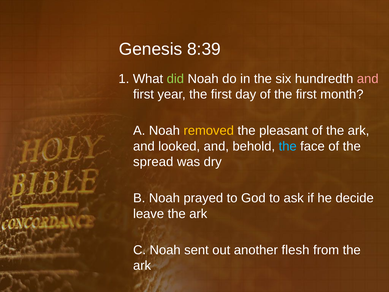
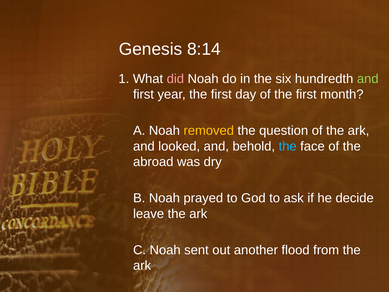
8:39: 8:39 -> 8:14 (204, 49)
did colour: light green -> pink (175, 79)
and colour: pink -> light green (368, 79)
pleasant: pleasant -> question (284, 131)
spread: spread -> abroad (153, 162)
flesh: flesh -> flood (296, 250)
